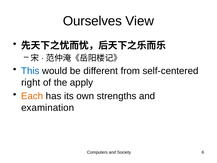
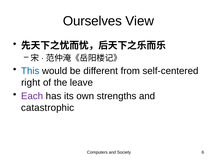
apply: apply -> leave (81, 82)
Each colour: orange -> purple (32, 96)
examination: examination -> catastrophic (48, 108)
